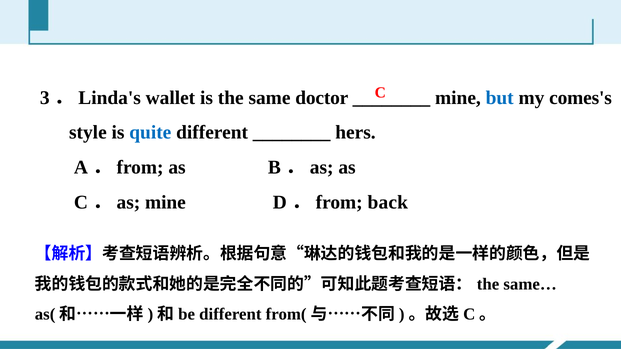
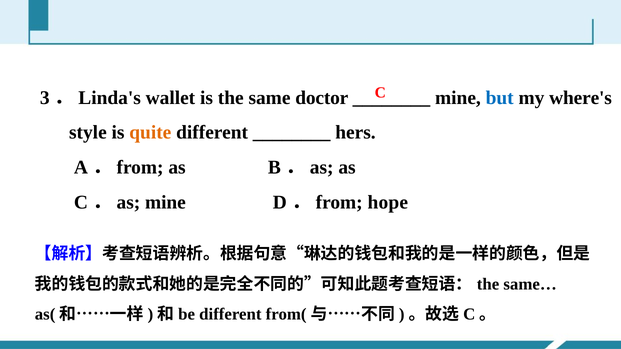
comes's: comes's -> where's (581, 98)
quite colour: blue -> orange (150, 133)
back: back -> hope (388, 203)
